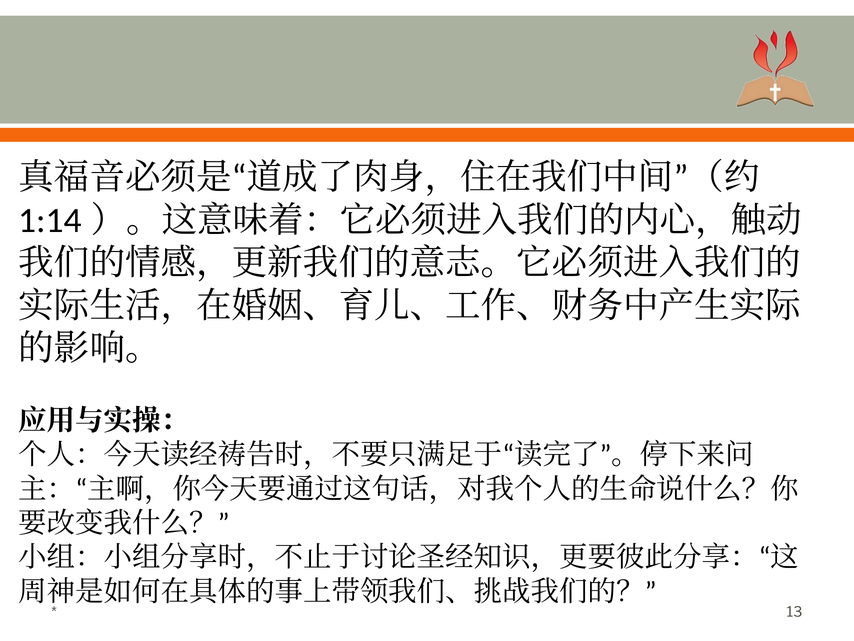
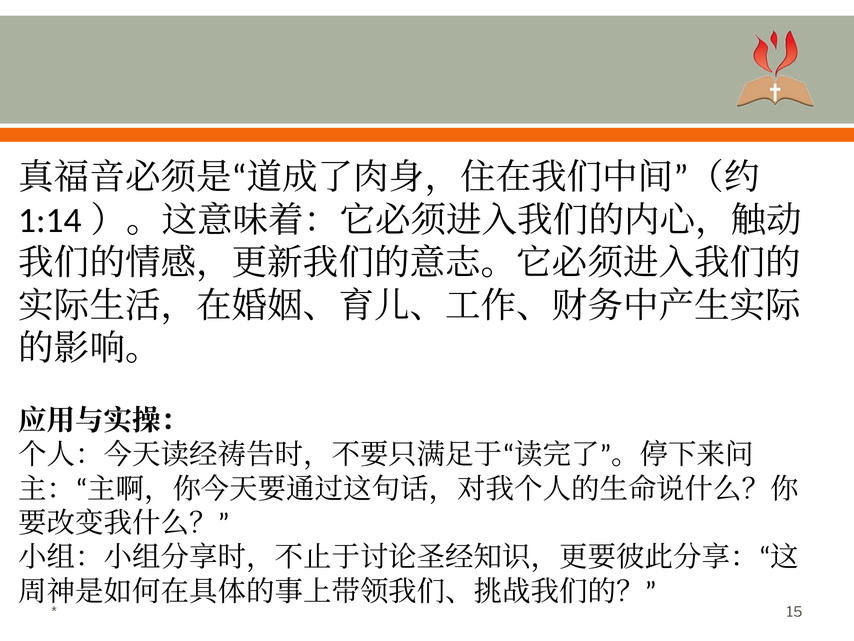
13: 13 -> 15 (794, 612)
